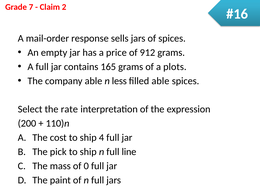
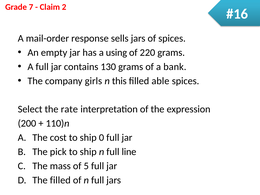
price: price -> using (116, 53)
912: 912 -> 220 (147, 53)
165: 165 -> 130 (108, 67)
plots: plots -> bank (175, 67)
company able: able -> girls (93, 81)
less: less -> this (119, 81)
4: 4 -> 0 (101, 138)
0: 0 -> 5 (86, 166)
The paint: paint -> filled (60, 180)
